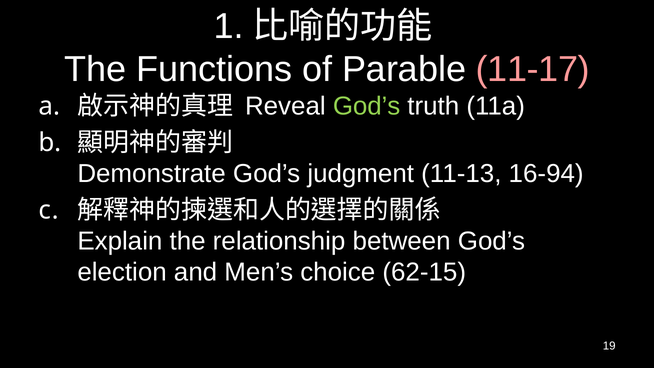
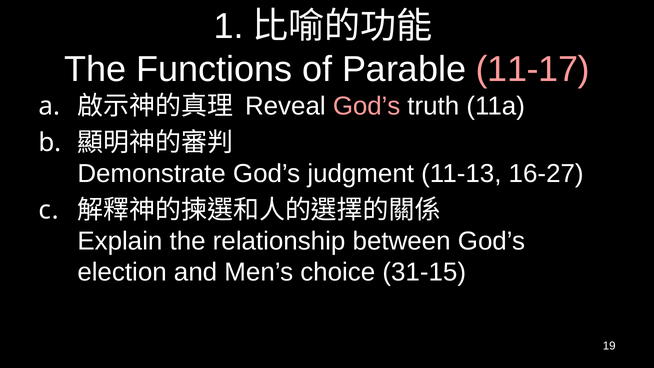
God’s colour: light green -> pink (367, 106)
16-94: 16-94 -> 16-27 (546, 174)
62-15: 62-15 -> 31-15 (424, 272)
